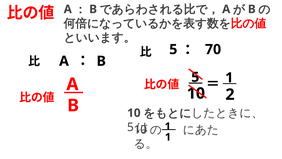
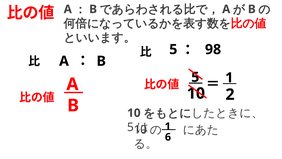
70: 70 -> 98 (213, 49)
1: 1 -> 6 (168, 137)
